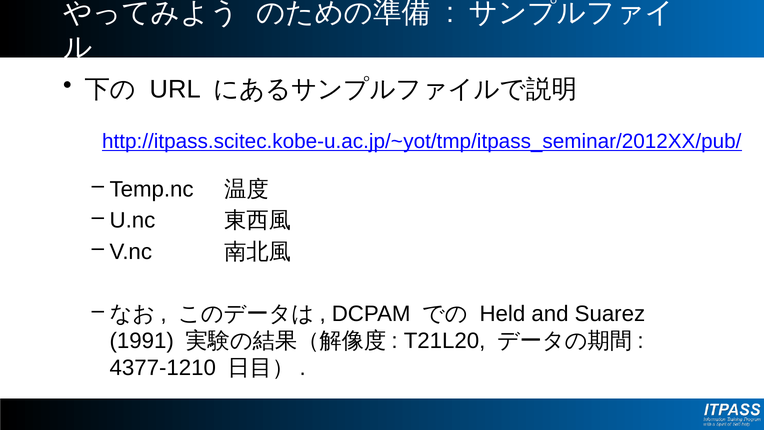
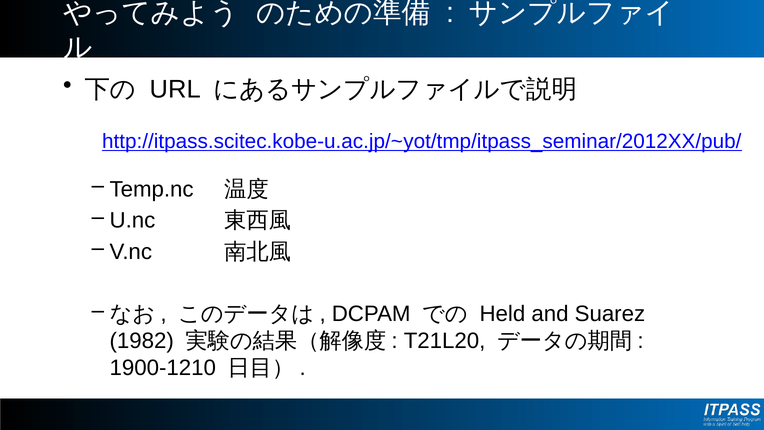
1991: 1991 -> 1982 (142, 341)
4377-1210: 4377-1210 -> 1900-1210 (163, 367)
